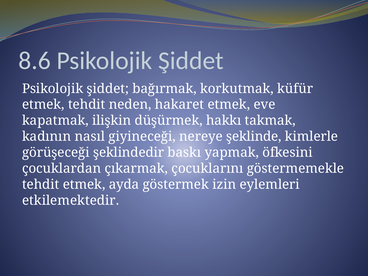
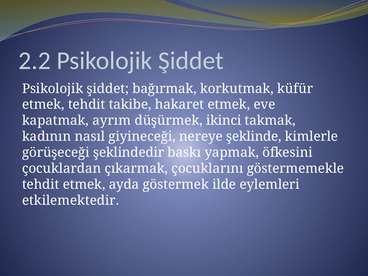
8.6: 8.6 -> 2.2 (35, 61)
neden: neden -> takibe (130, 105)
ilişkin: ilişkin -> ayrım (112, 121)
hakkı: hakkı -> ikinci (224, 121)
izin: izin -> ilde (224, 185)
